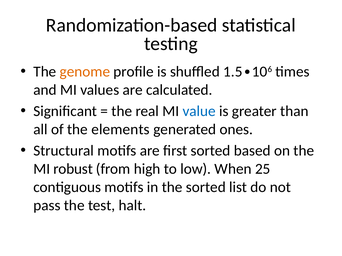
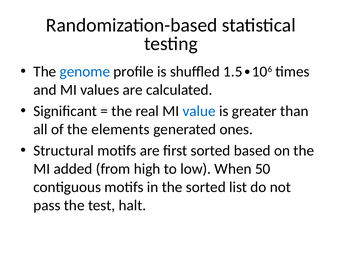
genome colour: orange -> blue (85, 72)
robust: robust -> added (73, 169)
25: 25 -> 50 (263, 169)
